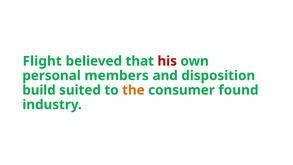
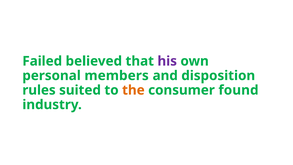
Flight: Flight -> Failed (42, 61)
his colour: red -> purple (167, 61)
build: build -> rules (39, 90)
